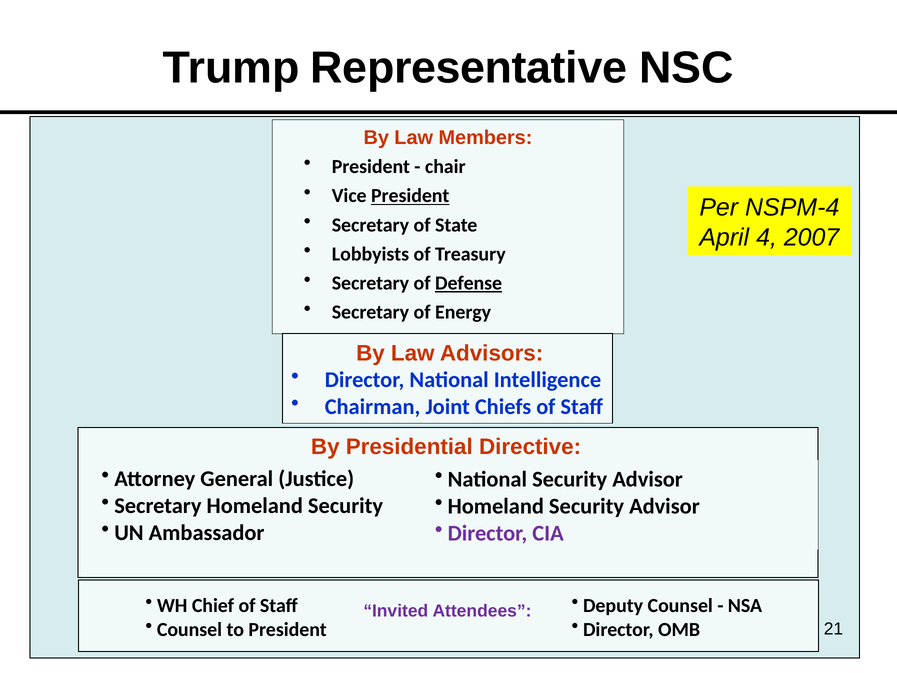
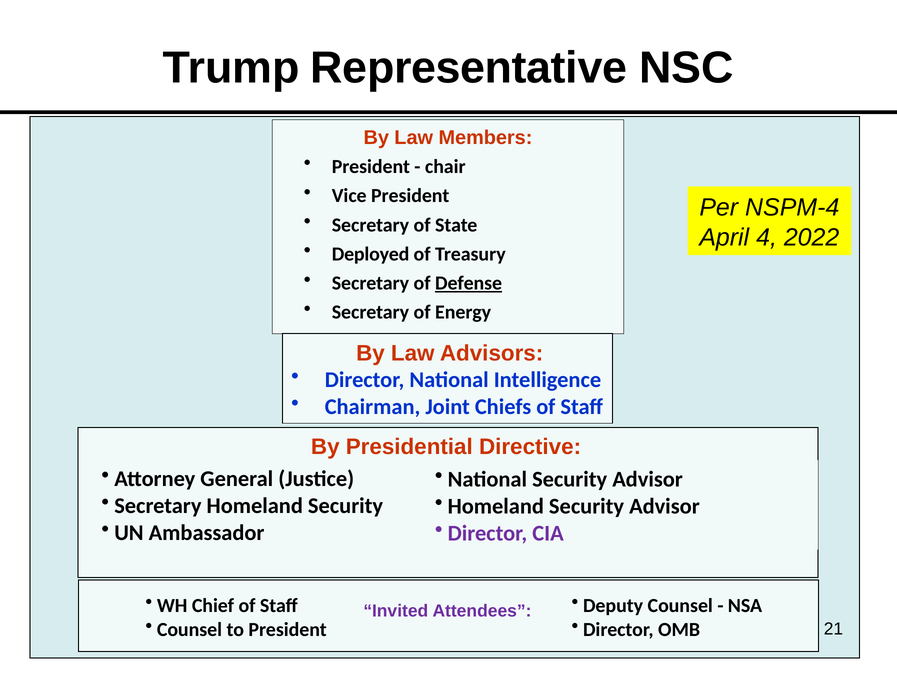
President underline: present -> none (410, 196)
2007: 2007 -> 2022 (812, 237)
Lobbyists: Lobbyists -> Deployed (371, 254)
